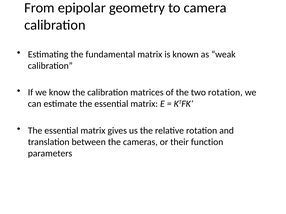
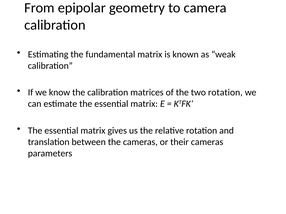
their function: function -> cameras (207, 142)
